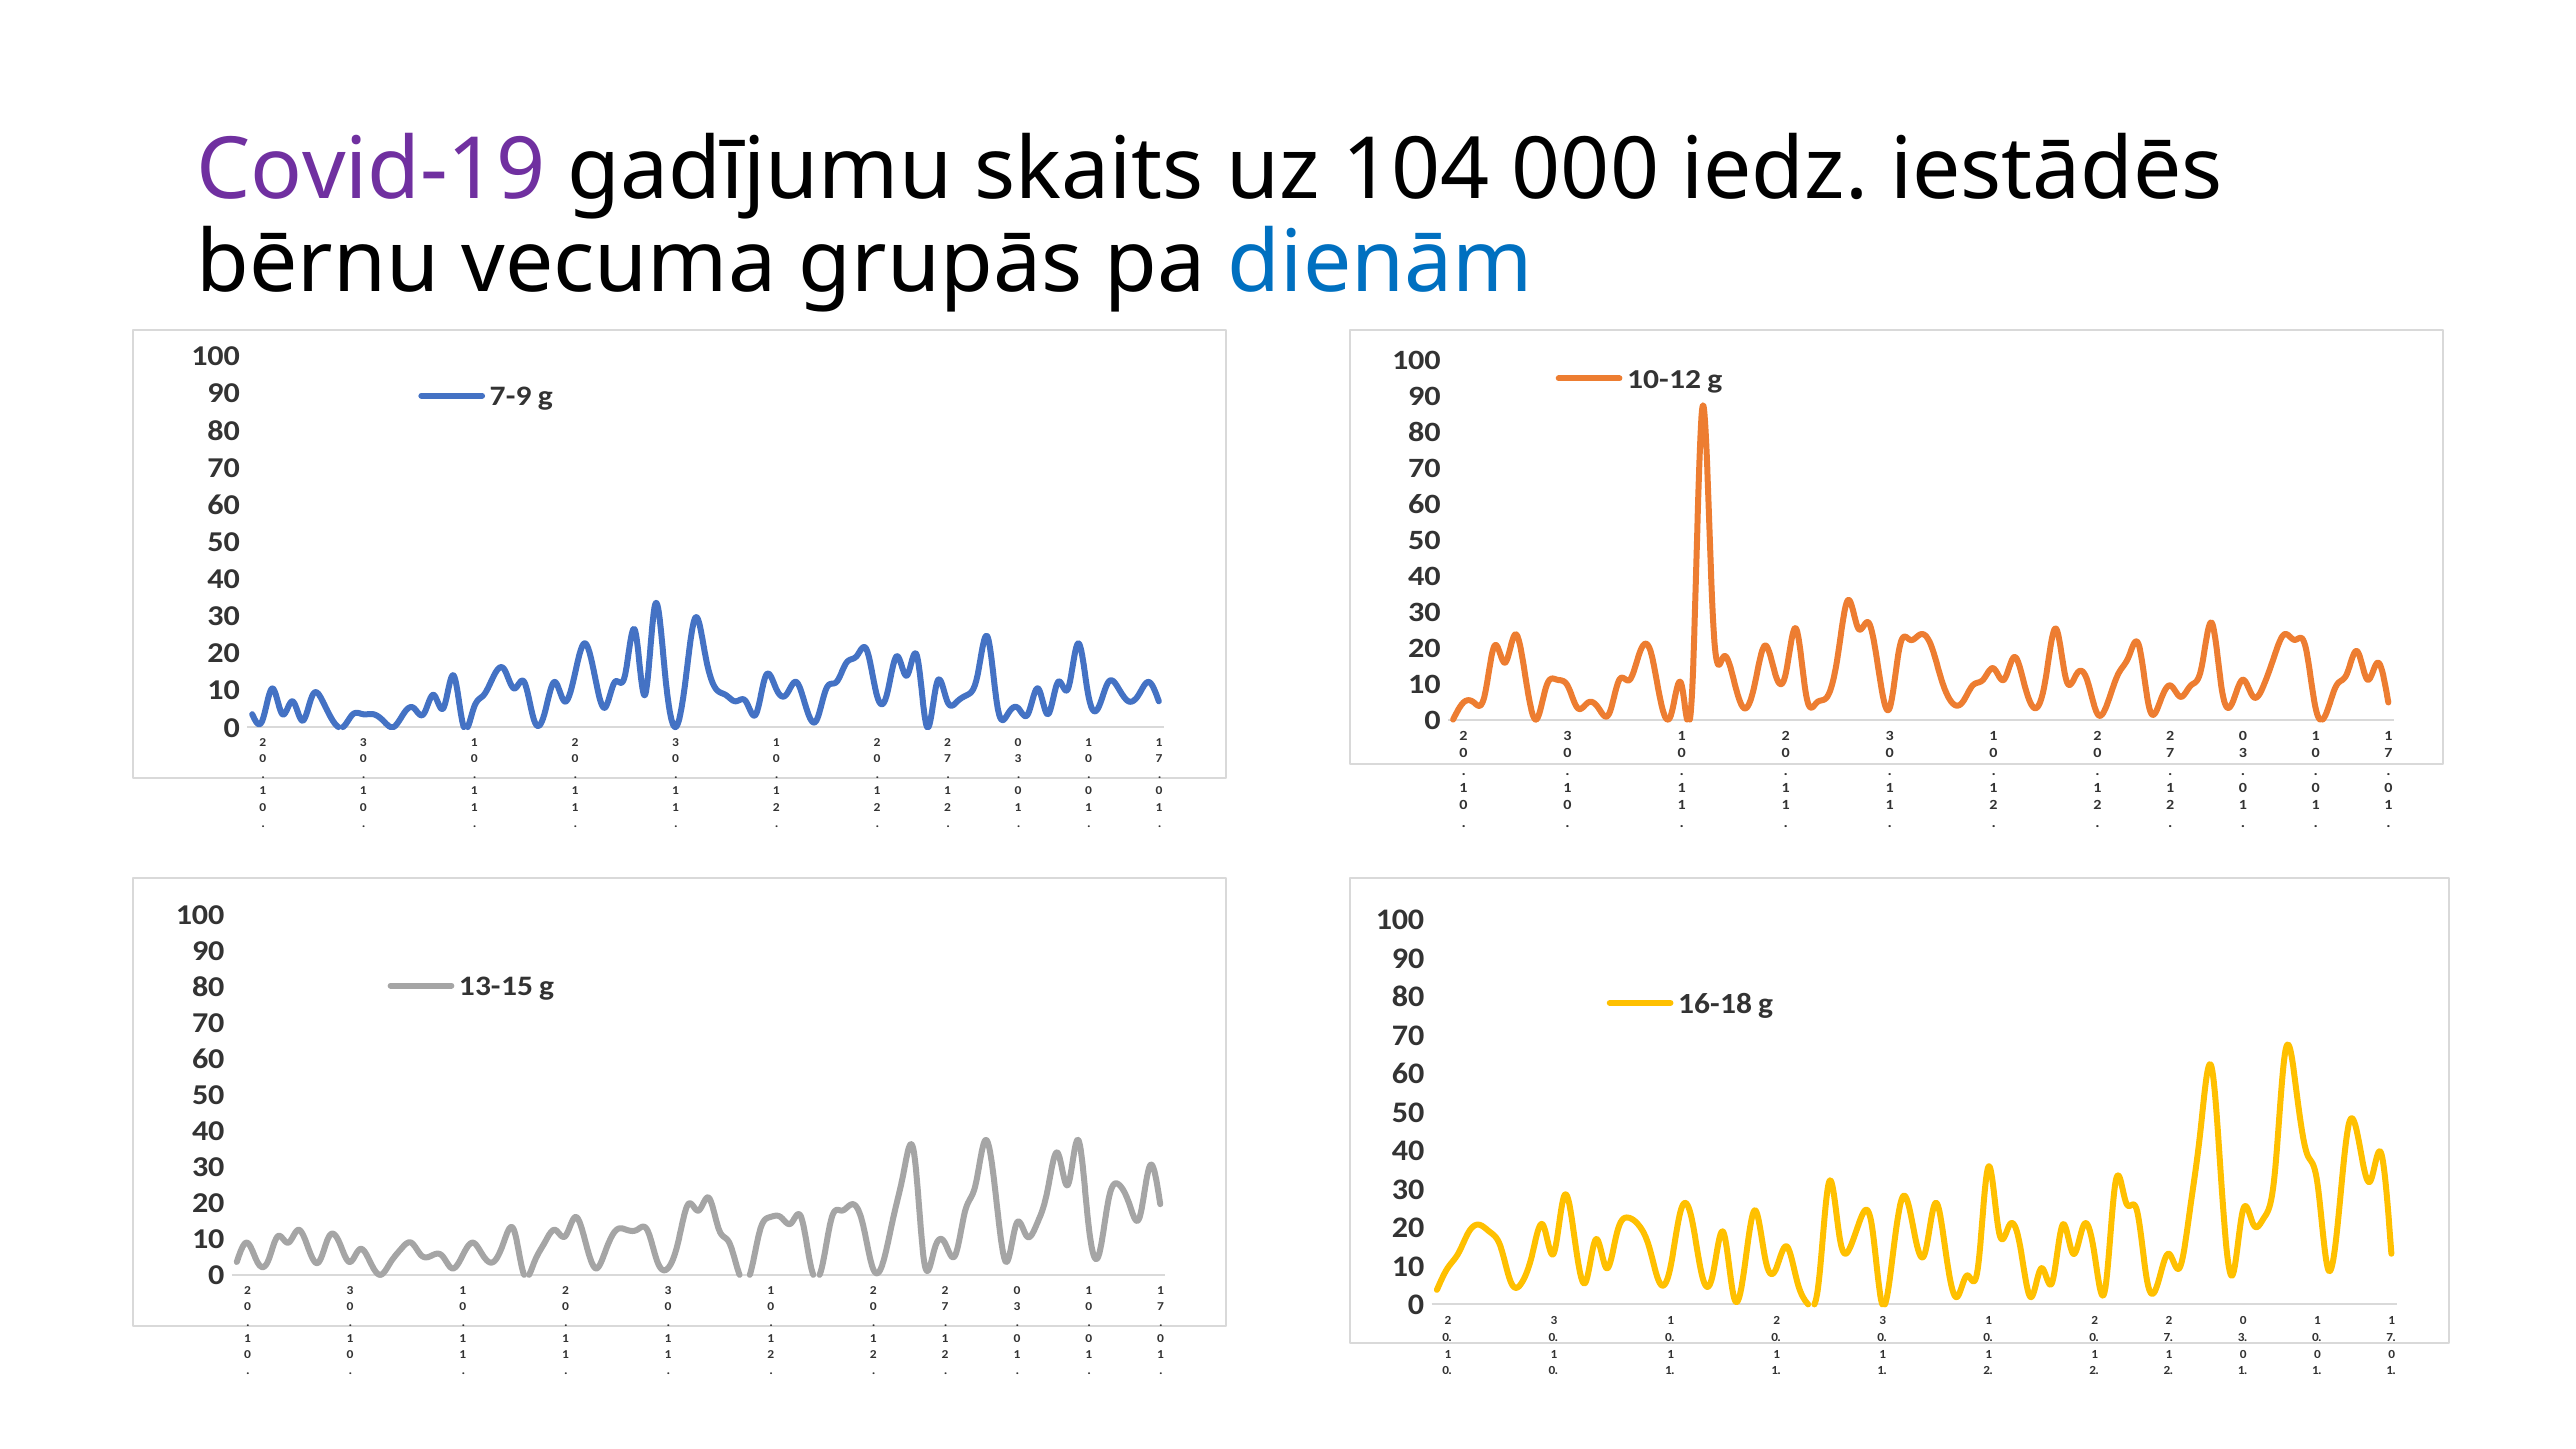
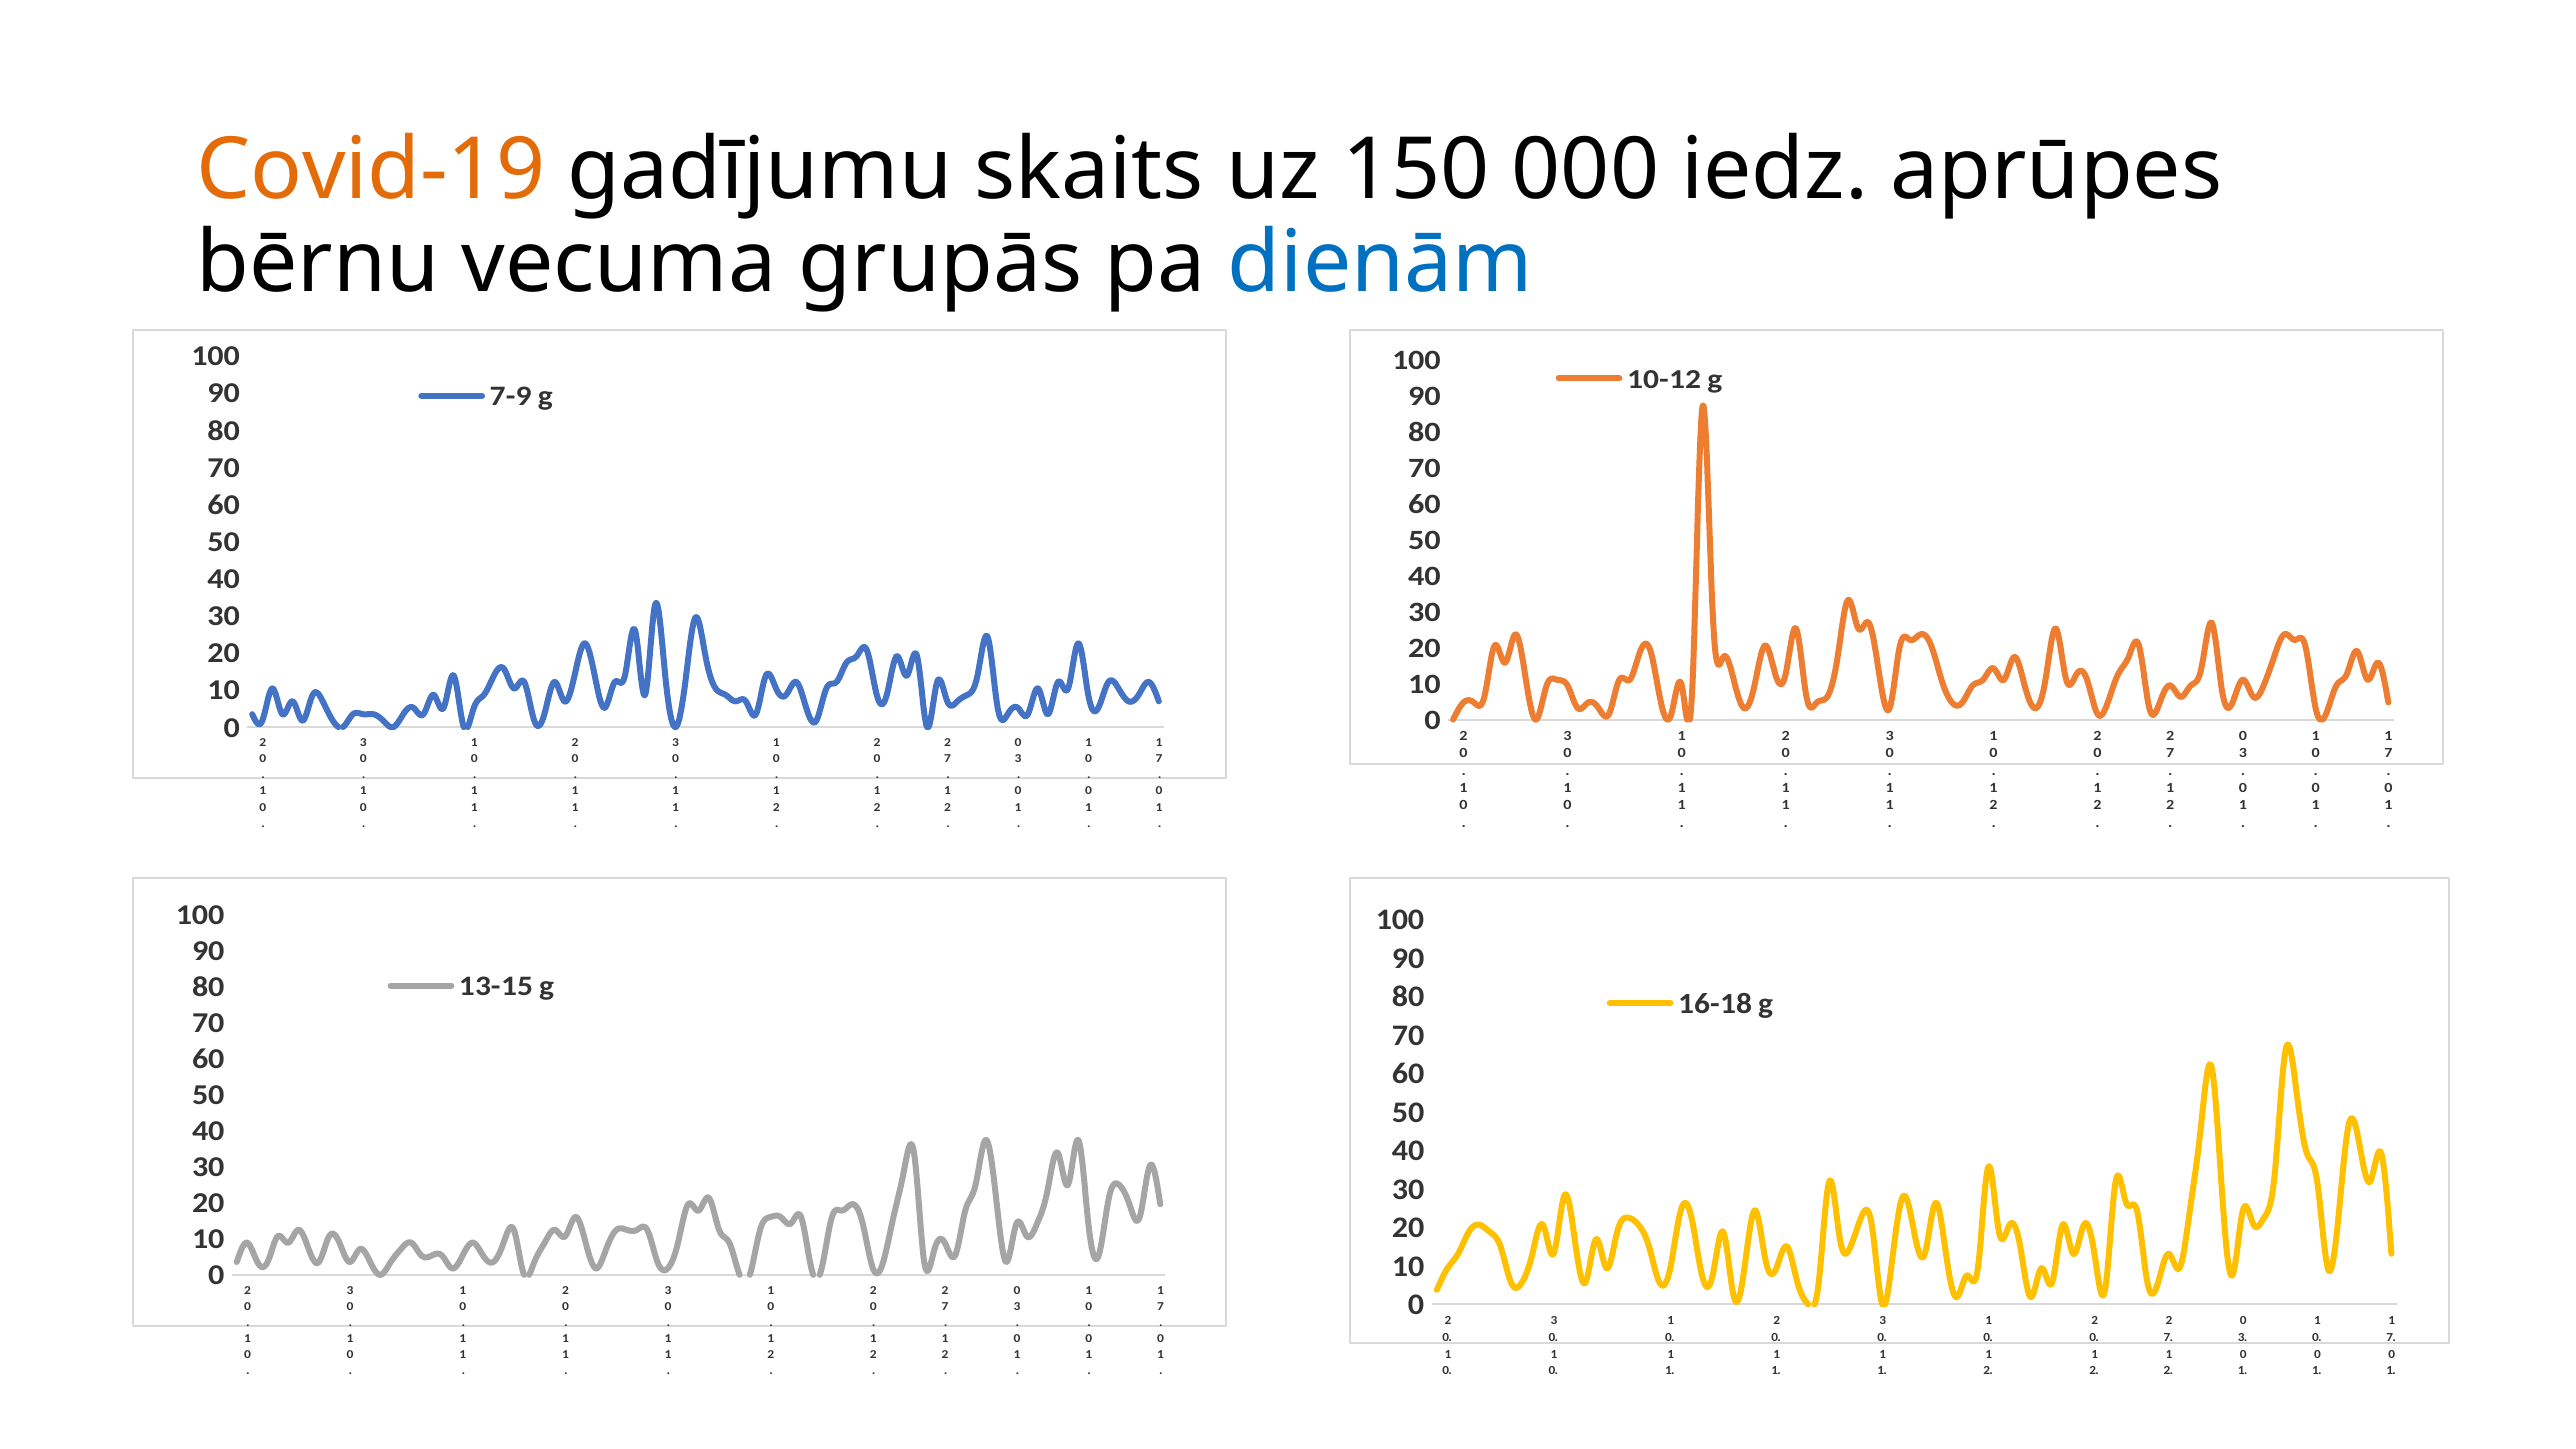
Covid-19 colour: purple -> orange (371, 170)
104: 104 -> 150 (1416, 170)
iestādēs: iestādēs -> aprūpes (2056, 170)
